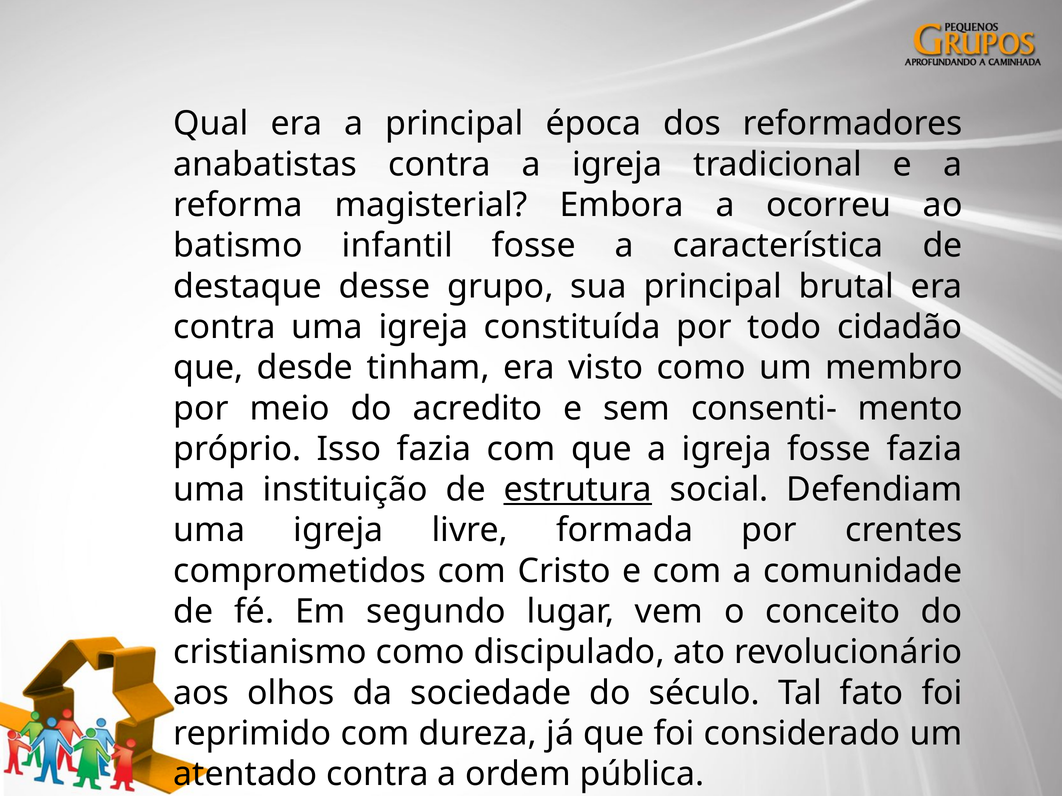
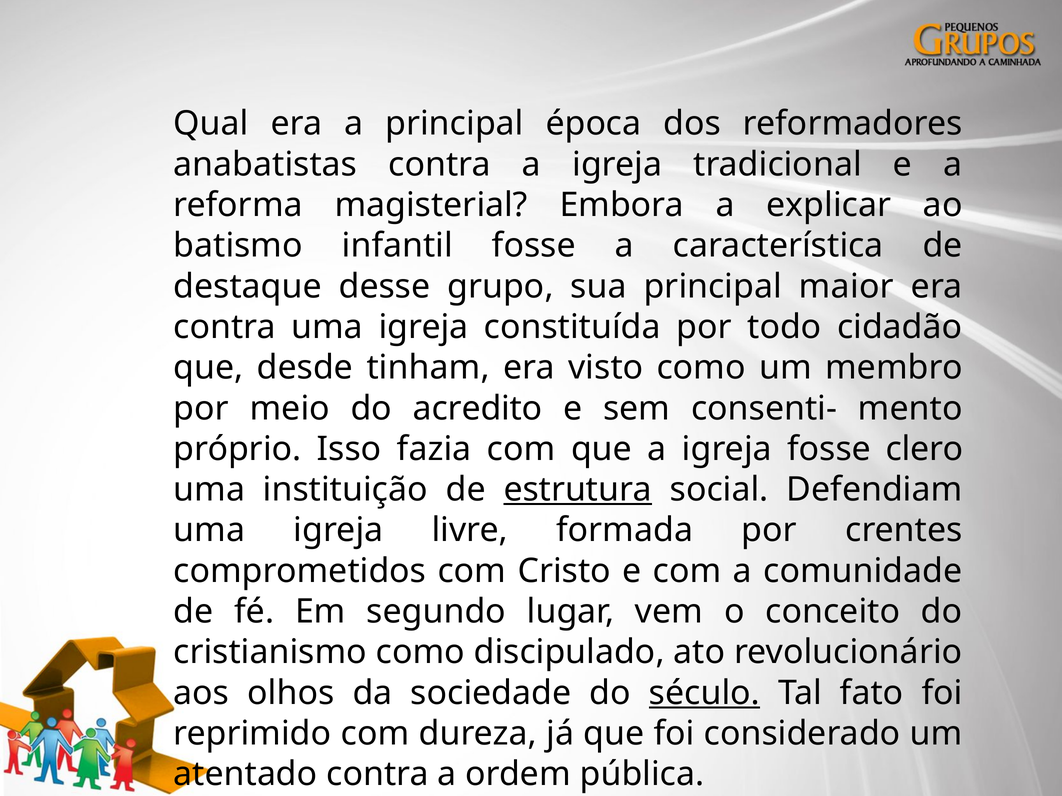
ocorreu: ocorreu -> explicar (829, 205)
brutal: brutal -> maior (846, 287)
fosse fazia: fazia -> clero (925, 449)
século underline: none -> present (704, 693)
